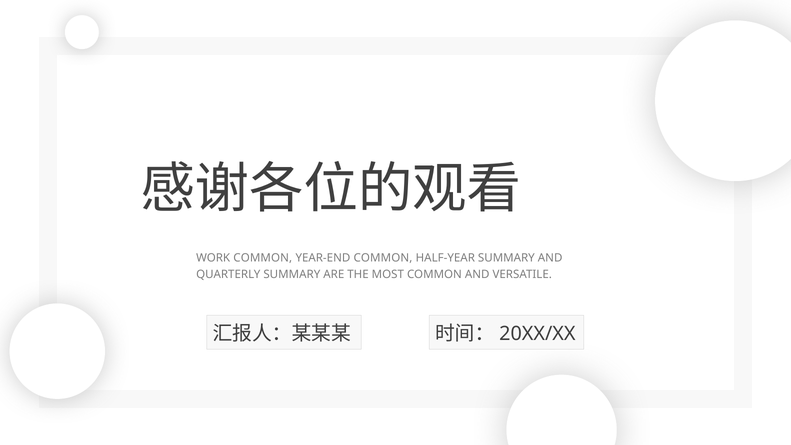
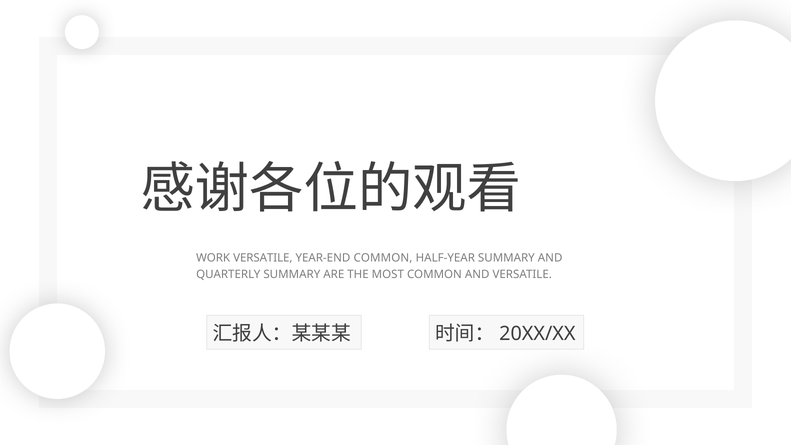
WORK COMMON: COMMON -> VERSATILE (263, 258)
